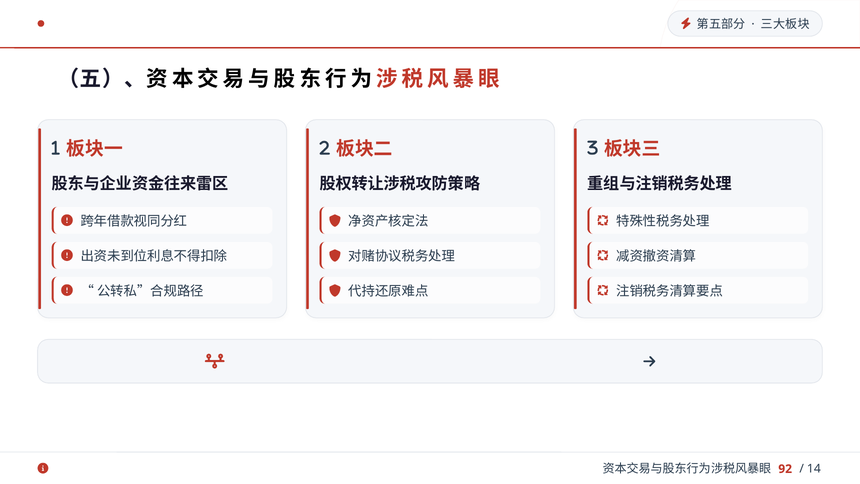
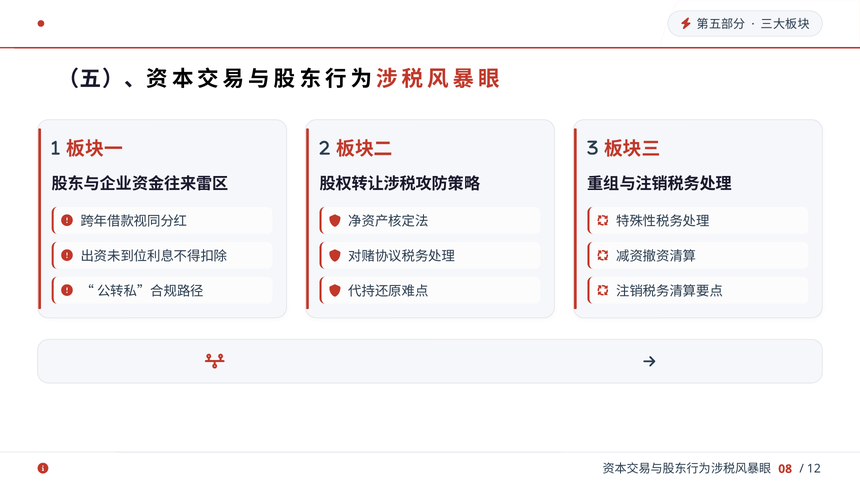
92: 92 -> 08 (785, 469)
14: 14 -> 12 (814, 469)
